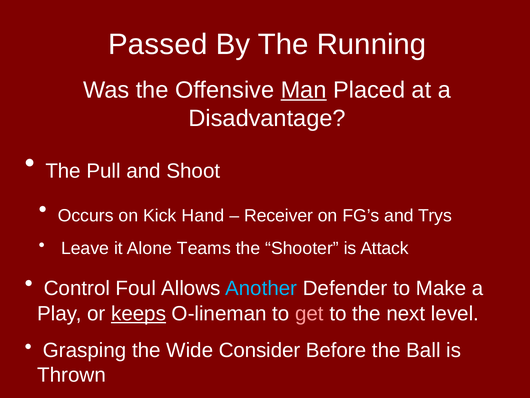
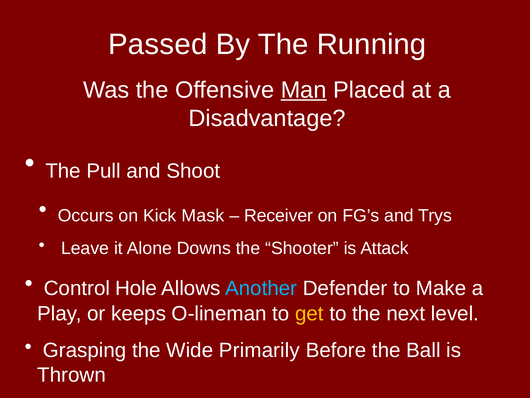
Hand: Hand -> Mask (203, 215)
Teams: Teams -> Downs (204, 248)
Foul: Foul -> Hole (136, 288)
keeps underline: present -> none (139, 313)
get colour: pink -> yellow (309, 313)
Consider: Consider -> Primarily (259, 350)
